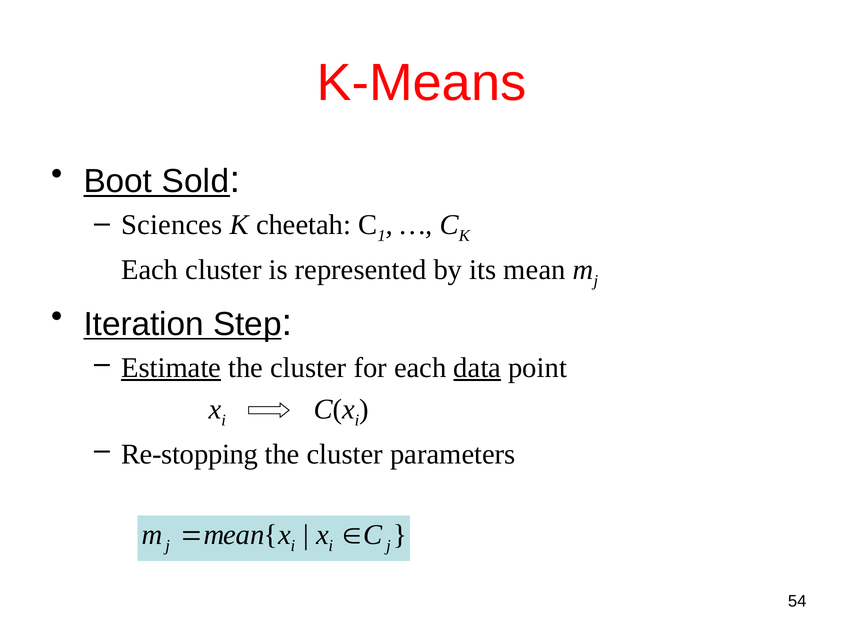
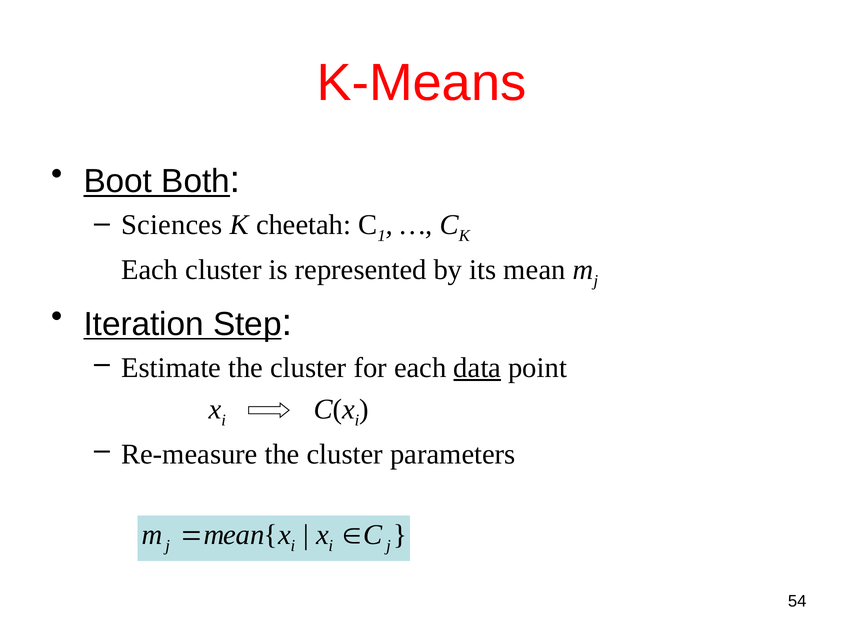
Sold: Sold -> Both (196, 182)
Estimate underline: present -> none (171, 368)
Re-stopping: Re-stopping -> Re-measure (189, 455)
